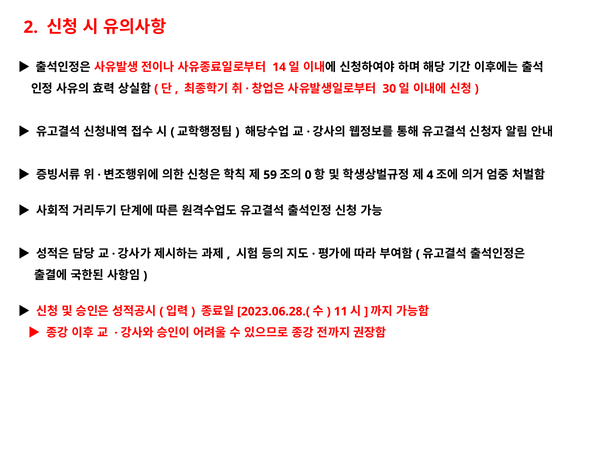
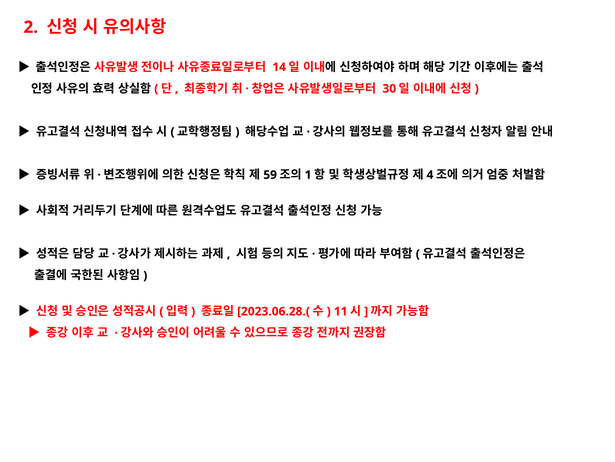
0: 0 -> 1 (308, 175)
